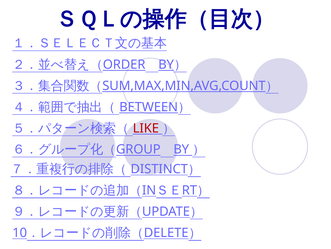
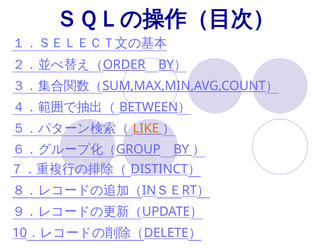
LIKE colour: red -> orange (146, 128)
